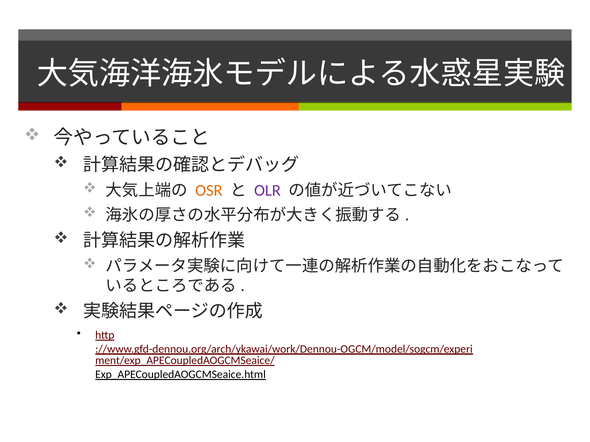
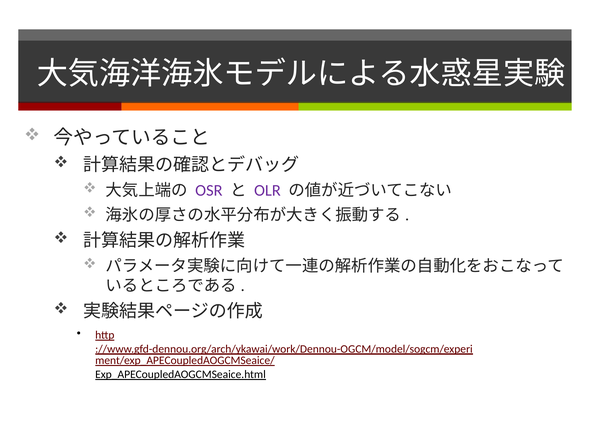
OSR colour: orange -> purple (209, 191)
